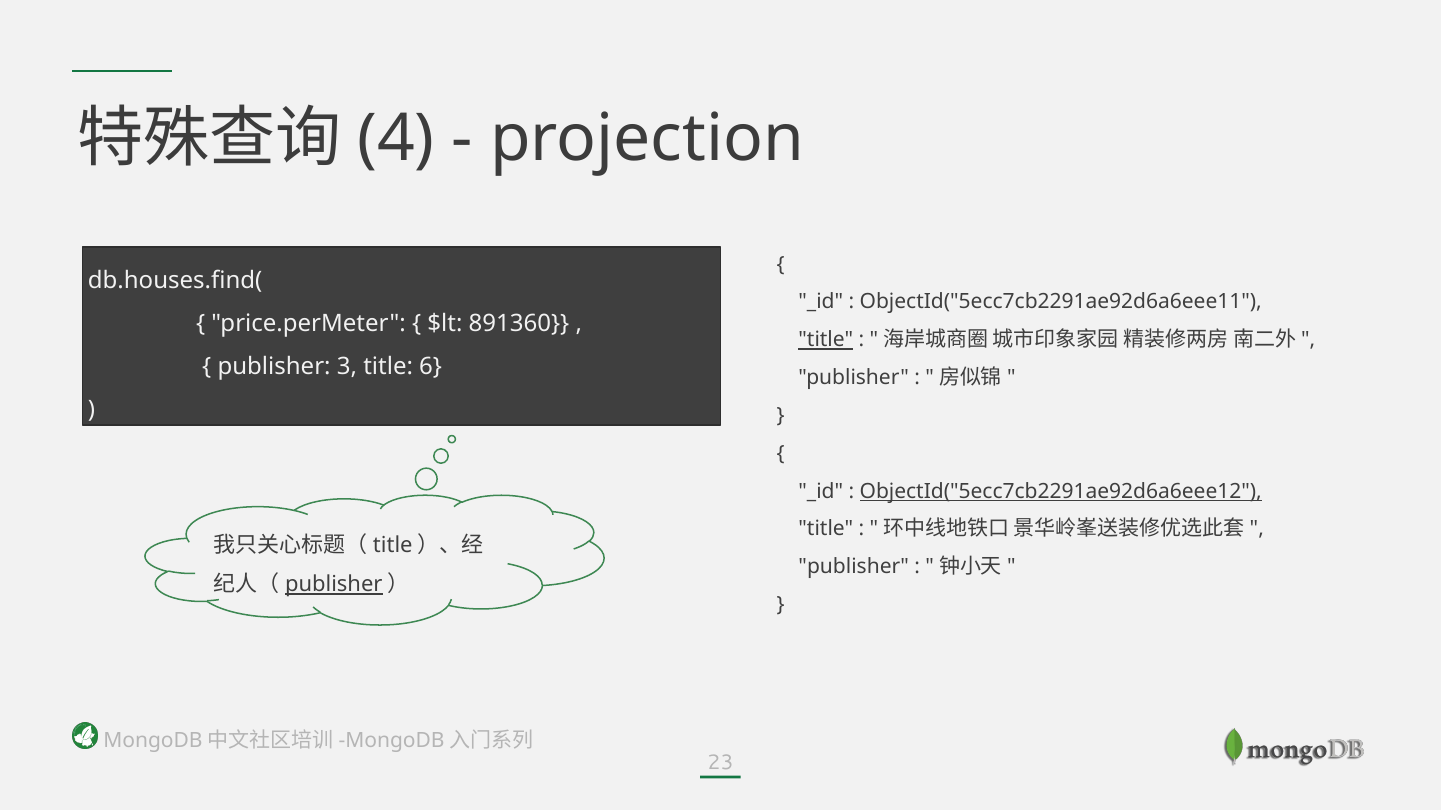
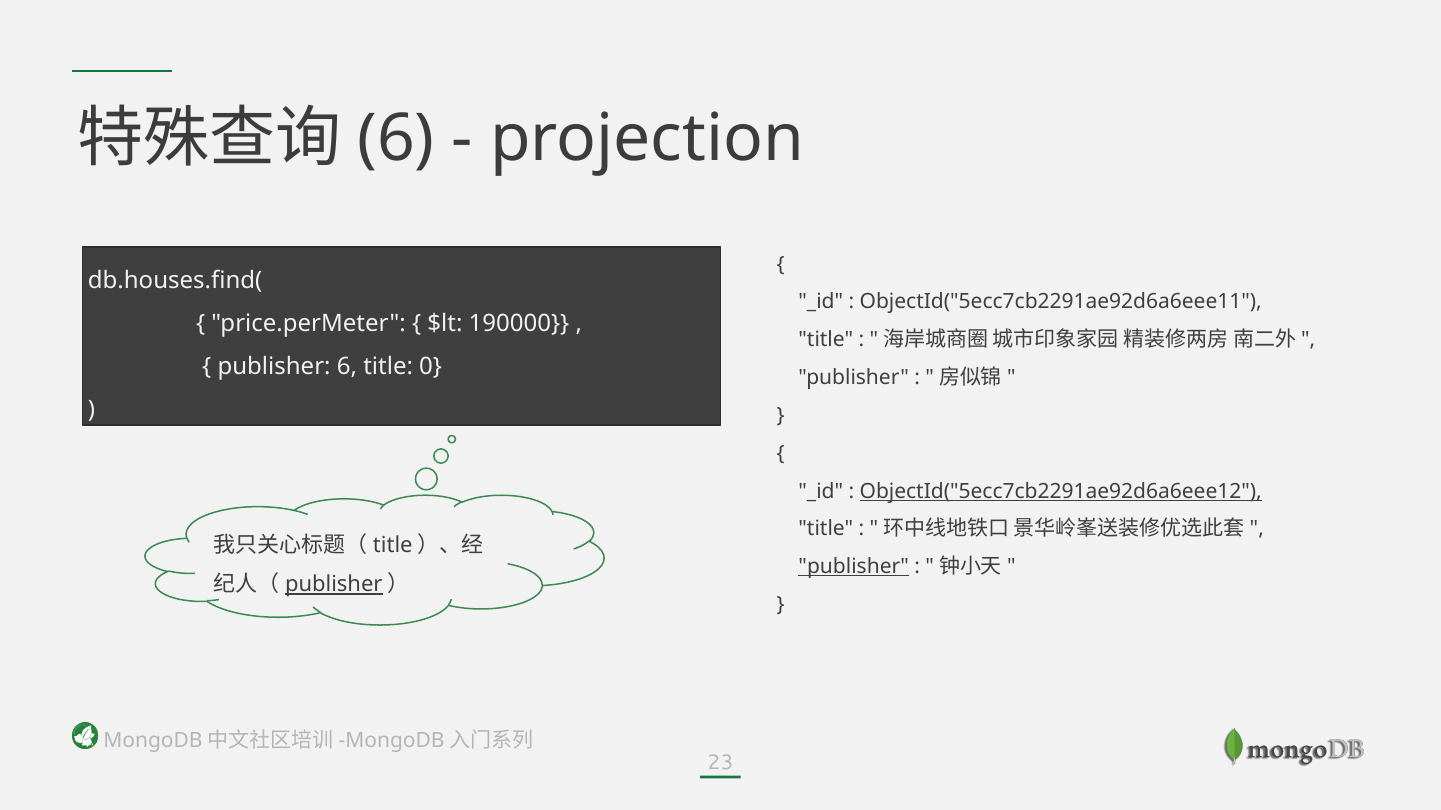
4: 4 -> 6 (396, 139)
891360: 891360 -> 190000 (519, 324)
title underline: present -> none (826, 340)
publisher 3: 3 -> 6 (347, 367)
6: 6 -> 0 (431, 367)
publisher underline: none -> present (854, 567)
